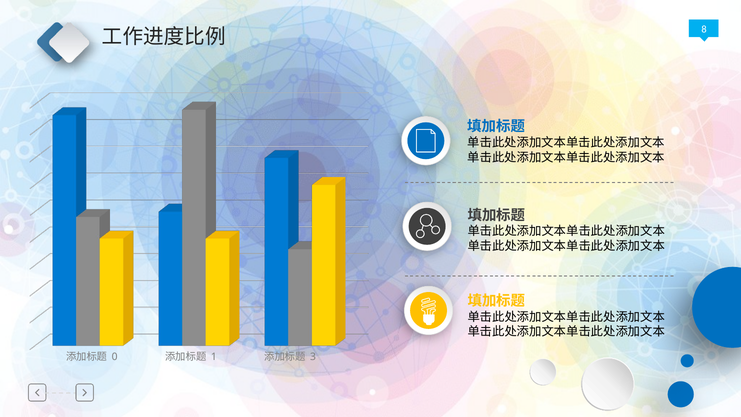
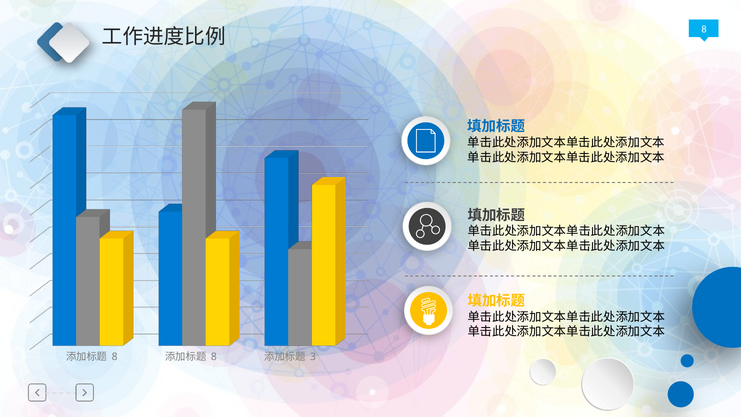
0: 0 -> 8 (115, 357)
1: 1 -> 8 (214, 357)
